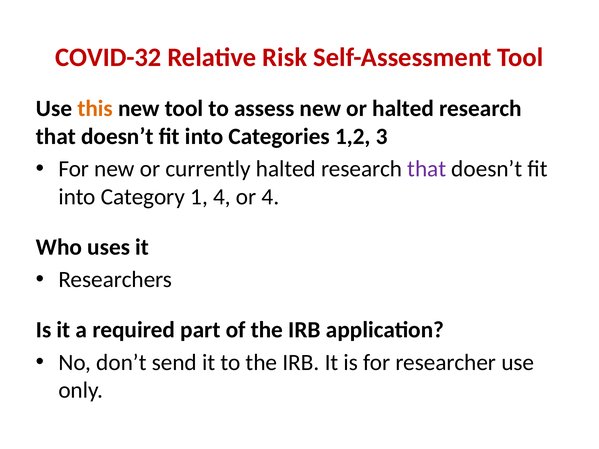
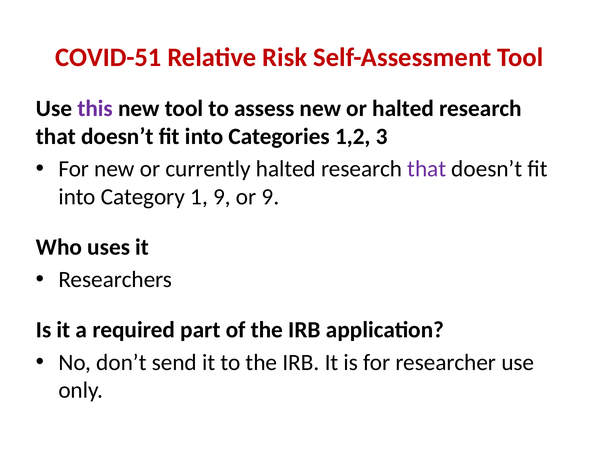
COVID-32: COVID-32 -> COVID-51 (108, 57)
this colour: orange -> purple (95, 108)
1 4: 4 -> 9 (222, 197)
or 4: 4 -> 9 (270, 197)
